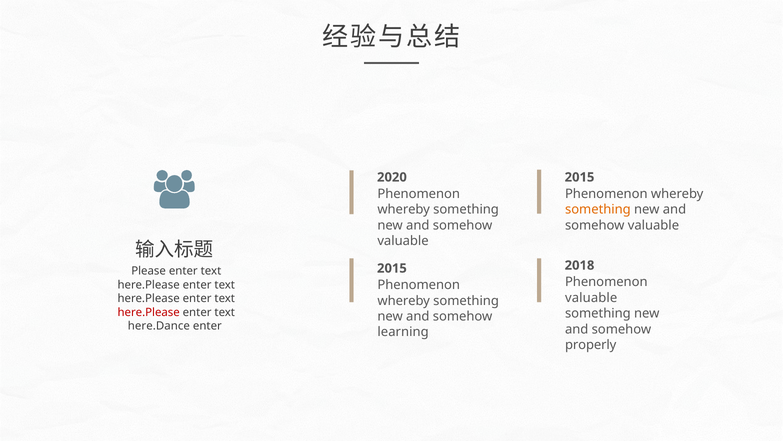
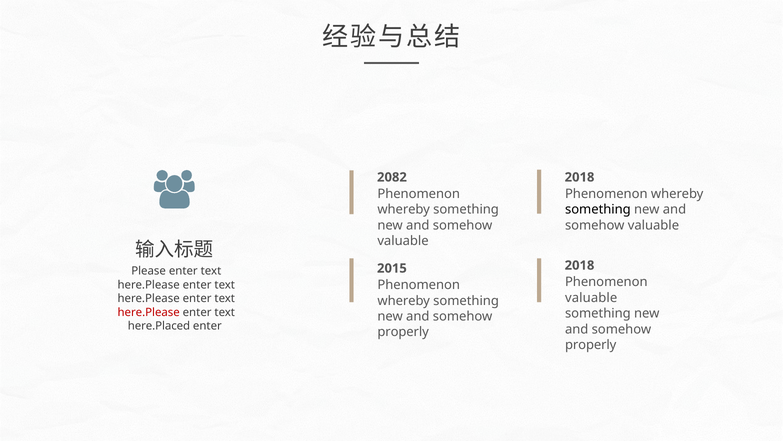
2020: 2020 -> 2082 (392, 177)
2015: 2015 -> 2018 (580, 177)
something colour: orange -> black (598, 209)
here.Dance: here.Dance -> here.Placed (159, 326)
learning: learning -> properly (403, 332)
